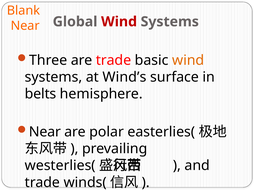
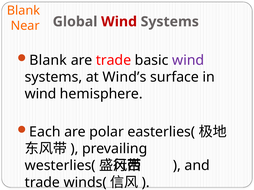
Three: Three -> Blank (48, 60)
wind colour: orange -> purple (188, 60)
belts: belts -> wind (41, 94)
Near: Near -> Each (45, 132)
